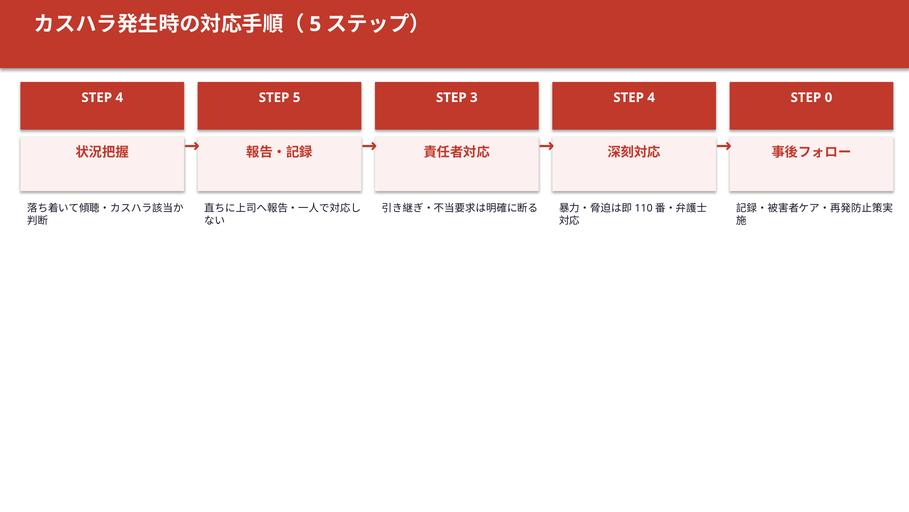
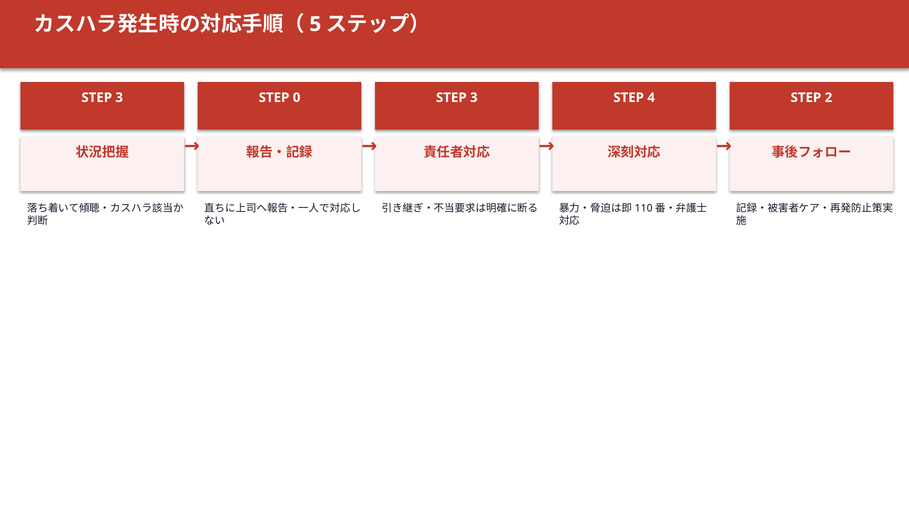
4: 4 -> 3 (119, 97)
STEP 5: 5 -> 0 (297, 97)
0: 0 -> 2 (828, 97)
